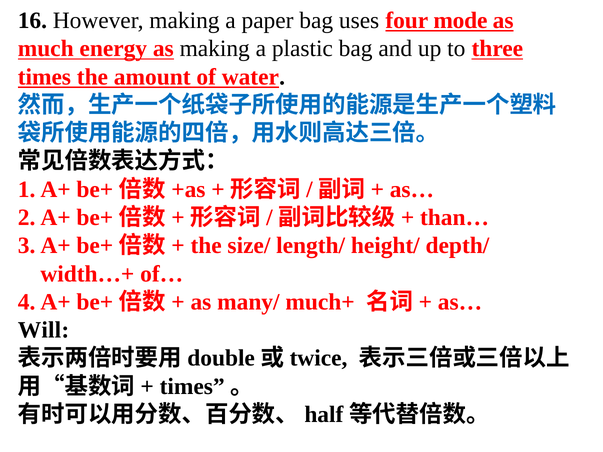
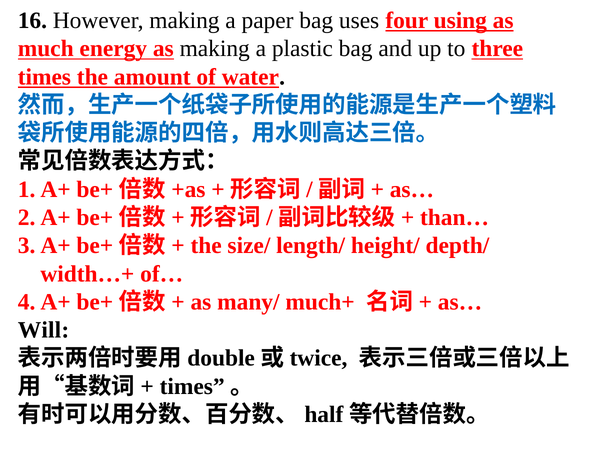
mode: mode -> using (460, 21)
